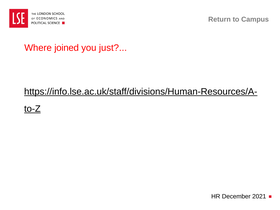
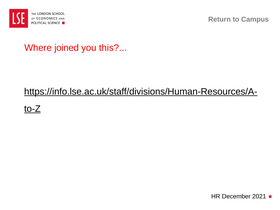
just: just -> this (113, 48)
